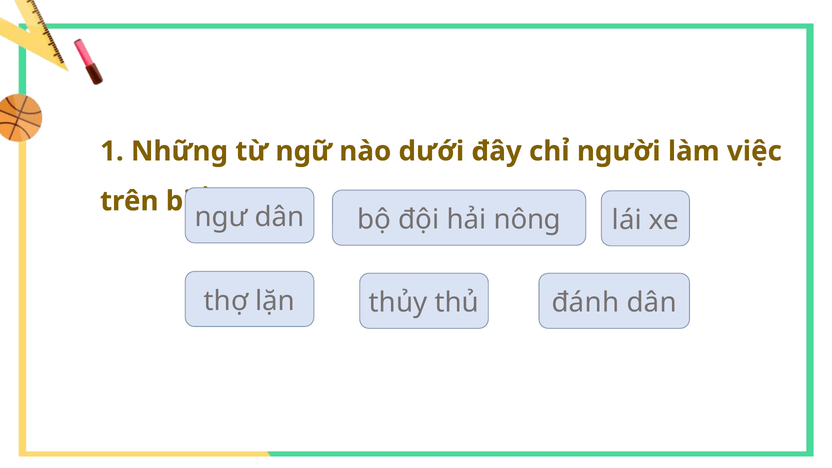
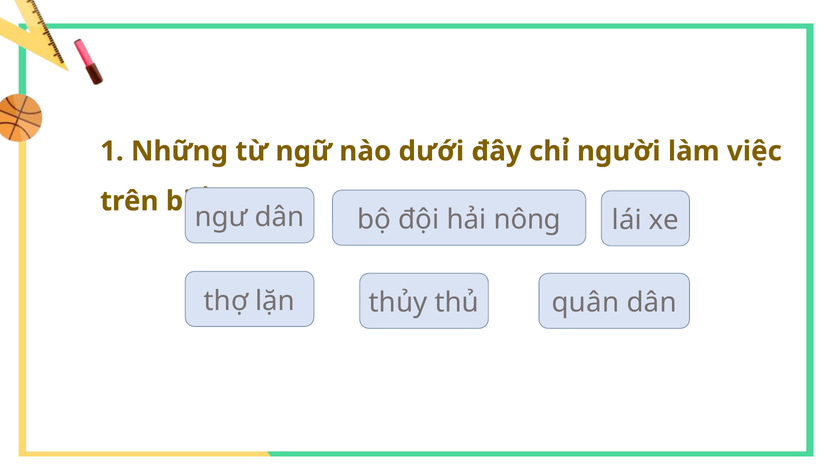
đánh: đánh -> quân (585, 303)
